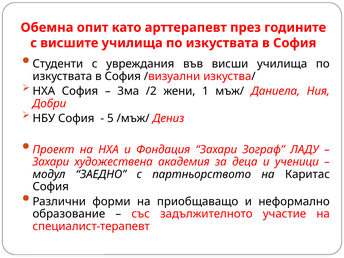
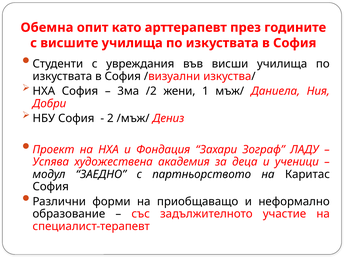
5: 5 -> 2 (110, 118)
Захари: Захари -> Успява (51, 162)
